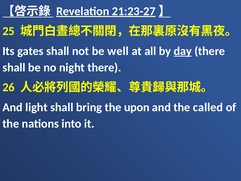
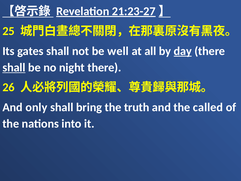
shall underline: none -> present (14, 67)
light: light -> only (36, 107)
upon: upon -> truth (137, 107)
